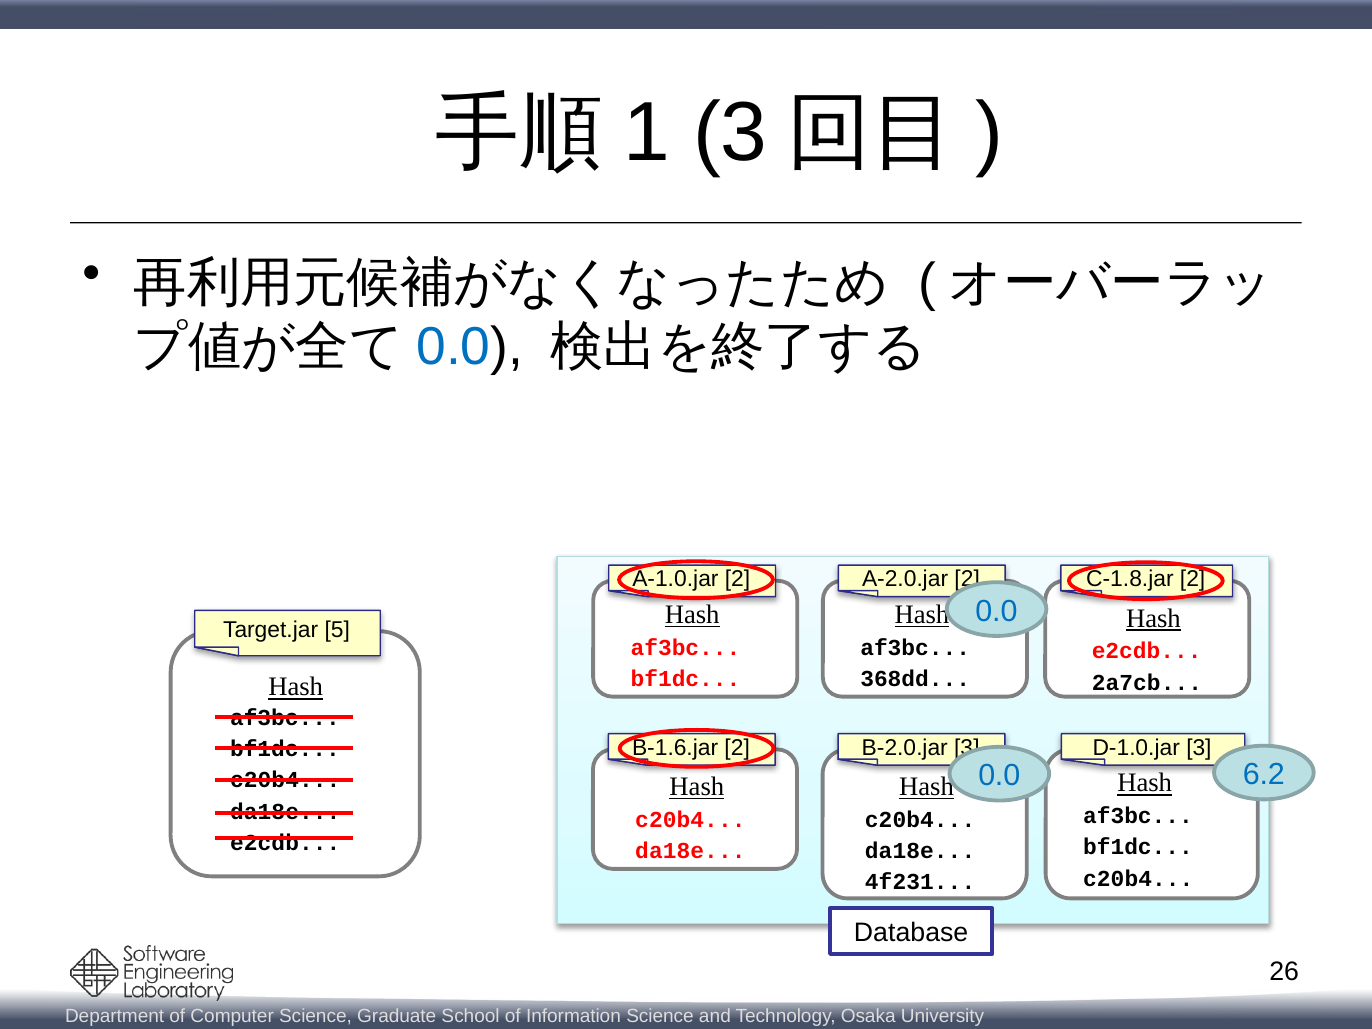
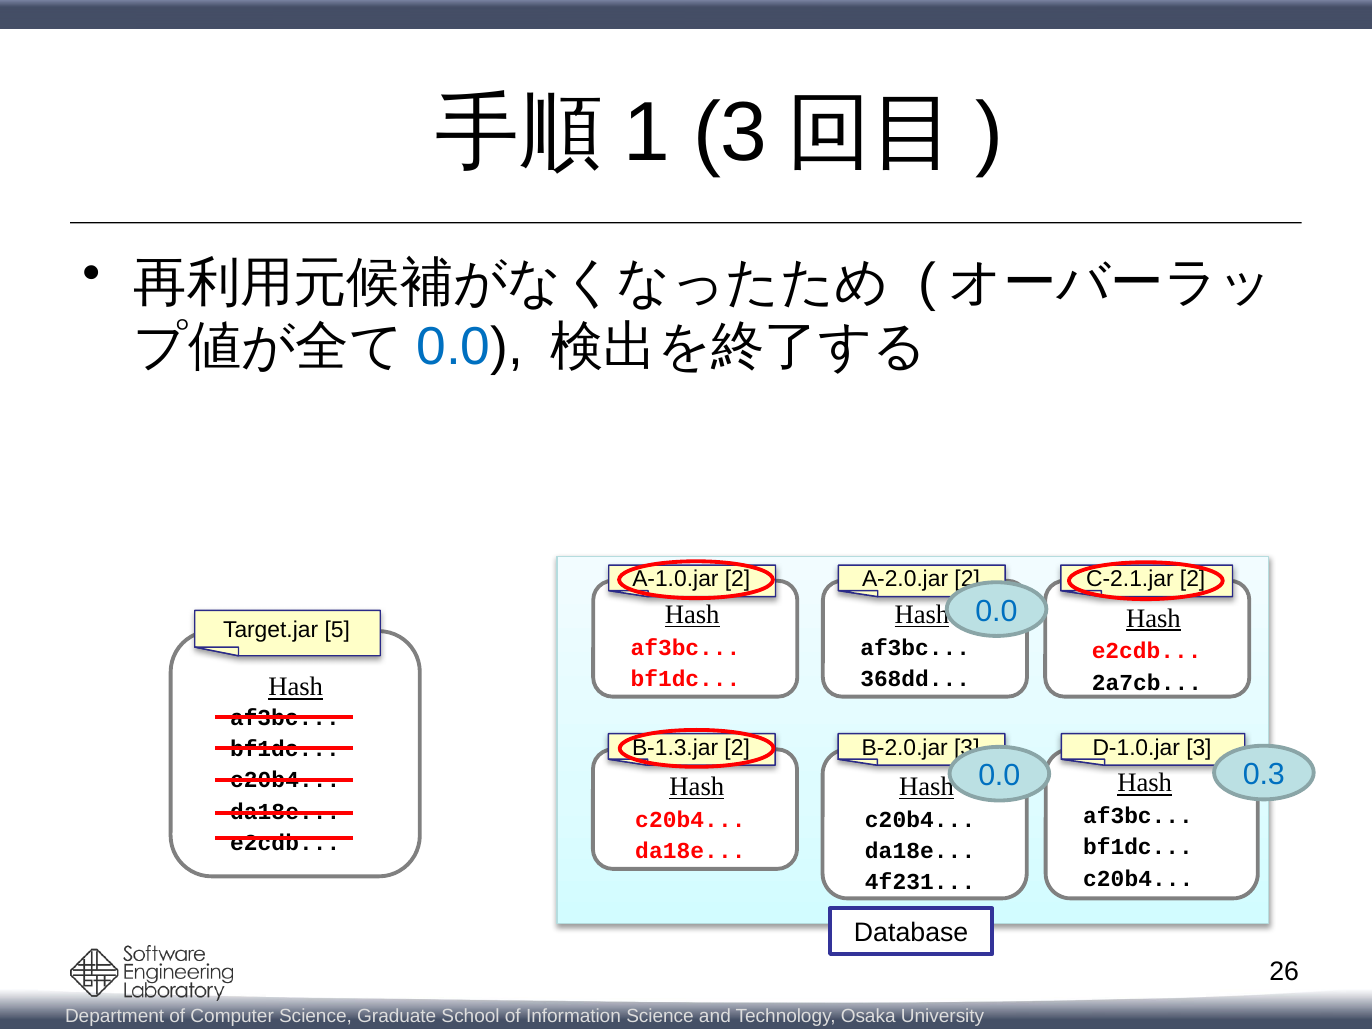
C-1.8.jar: C-1.8.jar -> C-2.1.jar (1130, 579)
B-1.6.jar: B-1.6.jar -> B-1.3.jar (675, 748)
6.2: 6.2 -> 0.3 (1264, 775)
